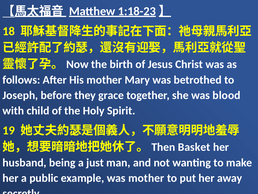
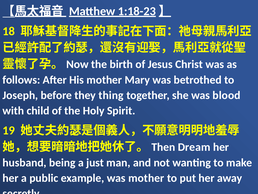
grace: grace -> thing (111, 95)
Basket: Basket -> Dream (194, 147)
